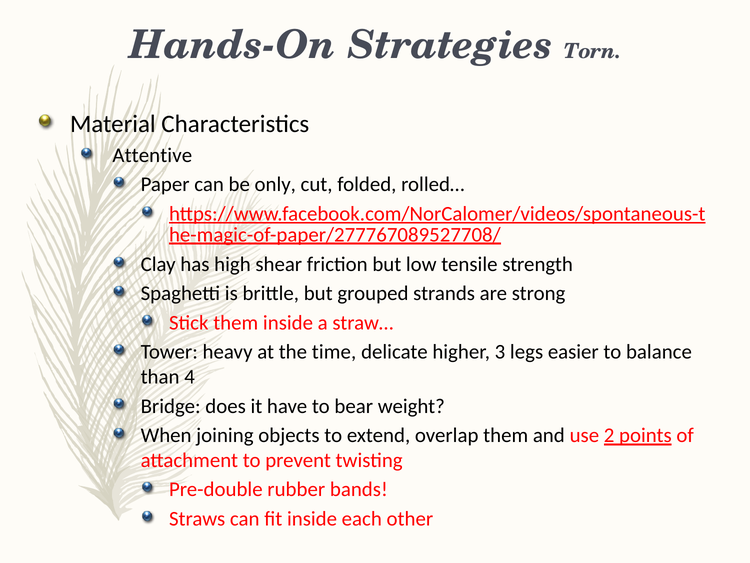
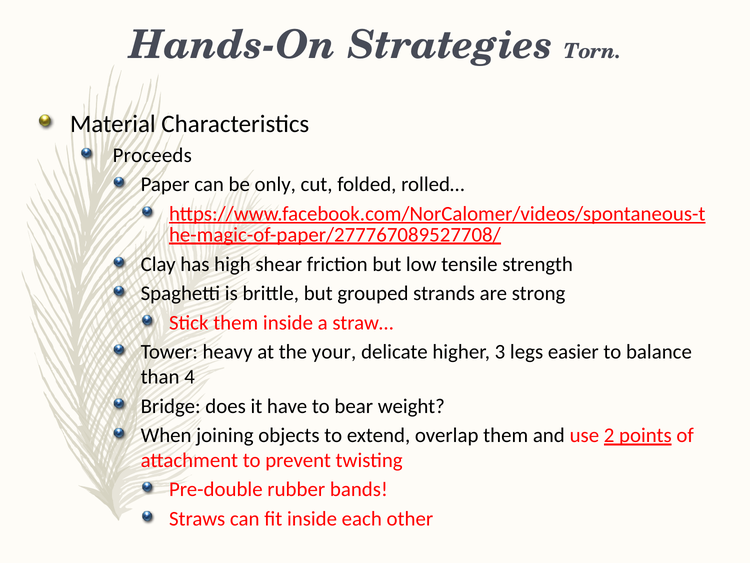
Attentive: Attentive -> Proceeds (152, 155)
time: time -> your (334, 352)
